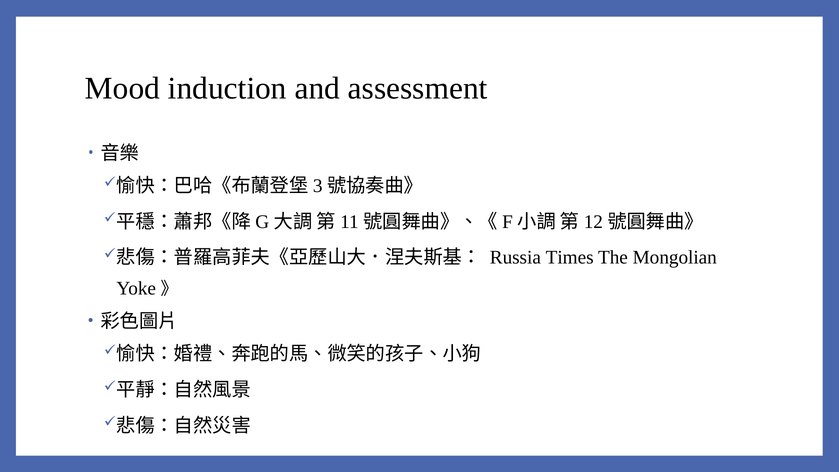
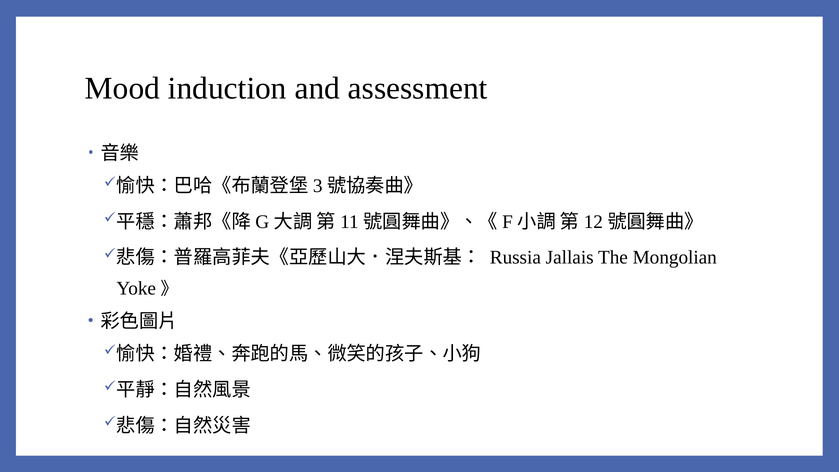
Times: Times -> Jallais (570, 257)
